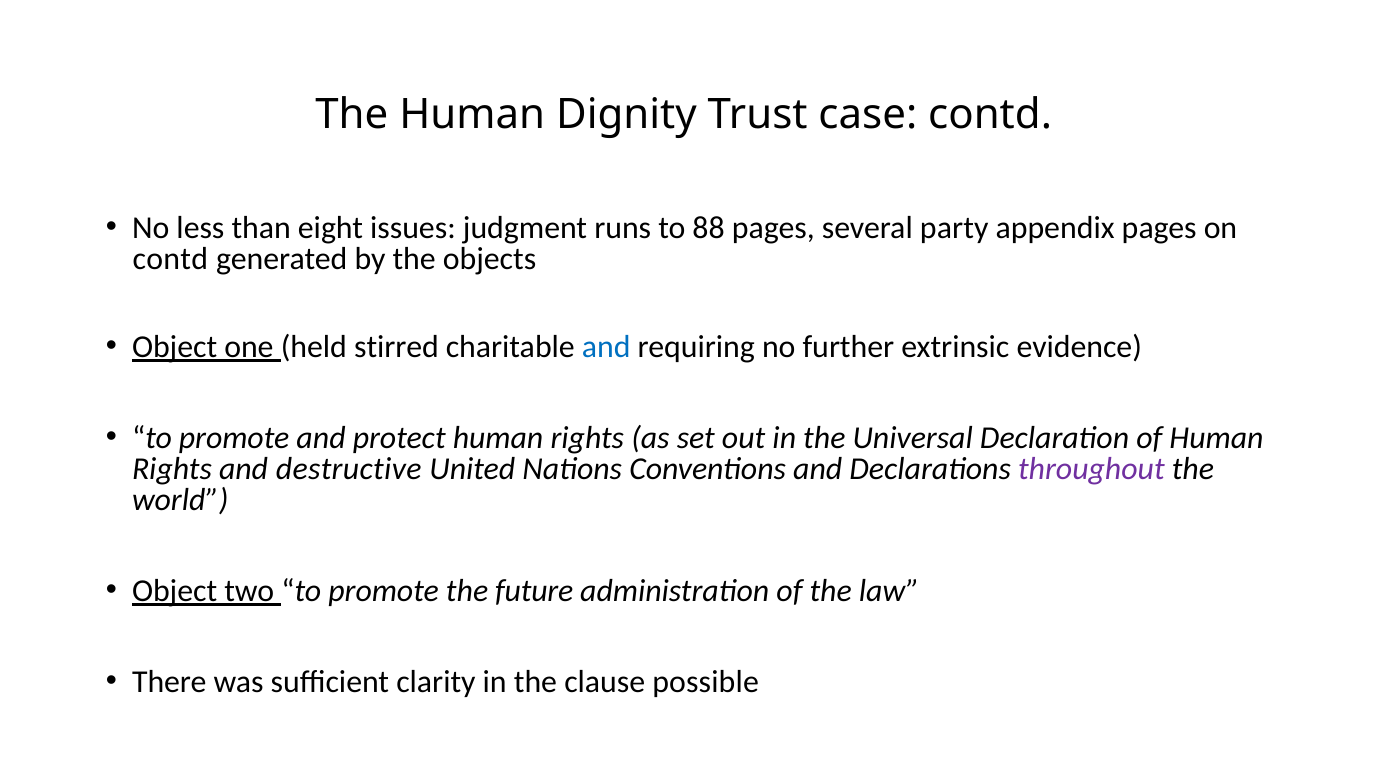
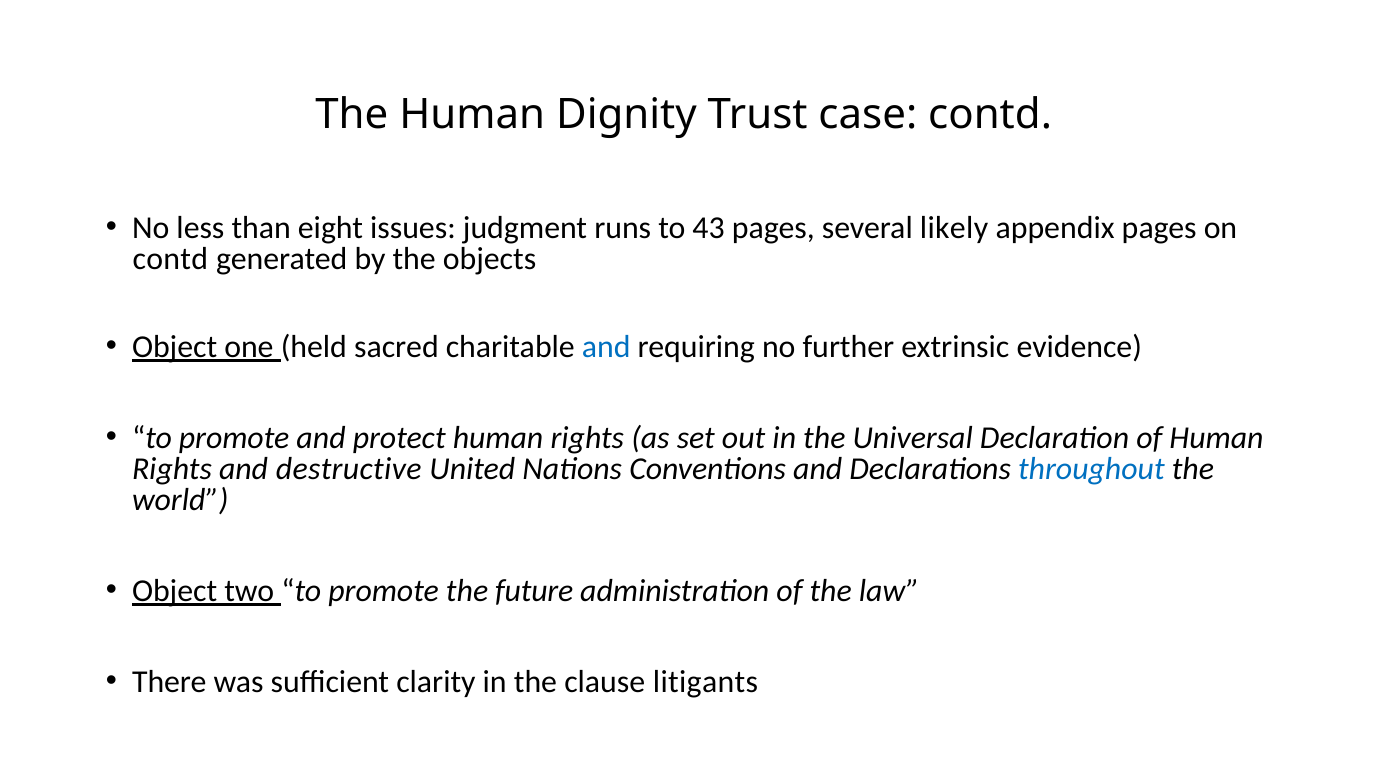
88: 88 -> 43 (709, 228)
party: party -> likely (954, 228)
stirred: stirred -> sacred (396, 346)
throughout colour: purple -> blue (1091, 469)
possible: possible -> litigants (705, 682)
